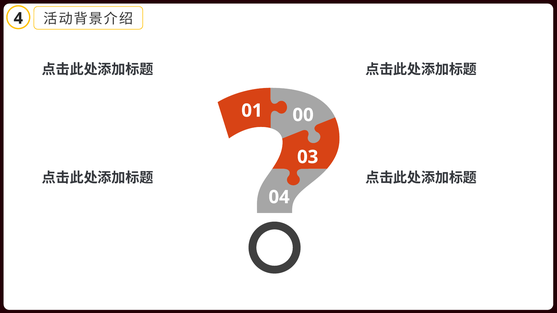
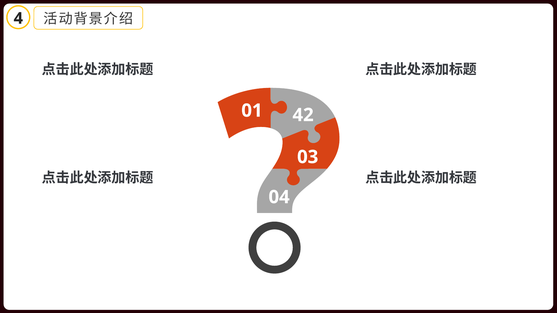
00: 00 -> 42 (303, 115)
